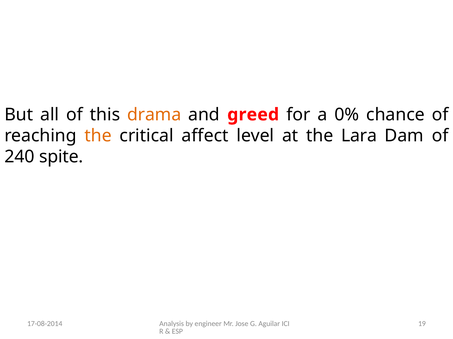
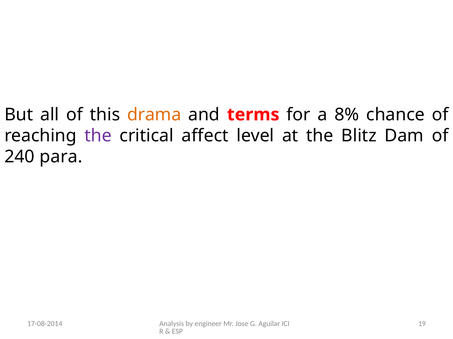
greed: greed -> terms (253, 115)
0%: 0% -> 8% (347, 115)
the colour: orange -> purple (98, 136)
Lara: Lara -> Blitz (359, 136)
spite: spite -> para (61, 157)
